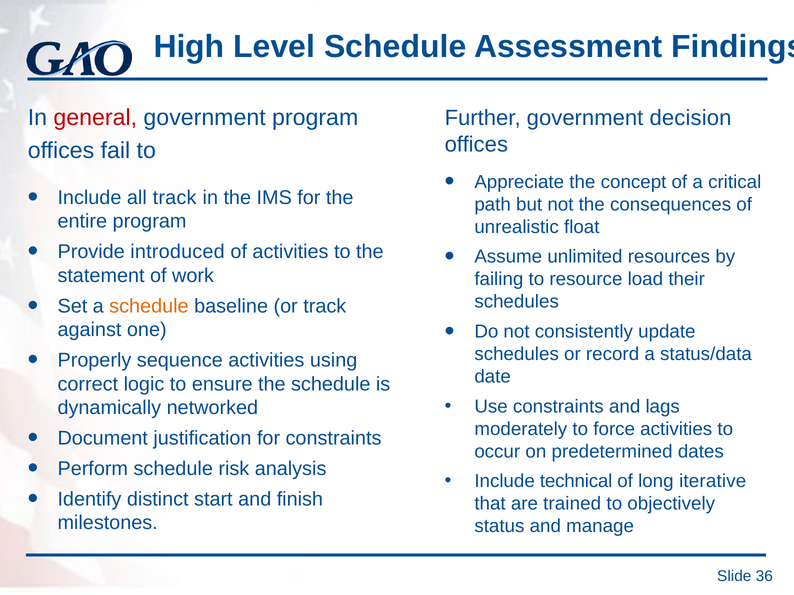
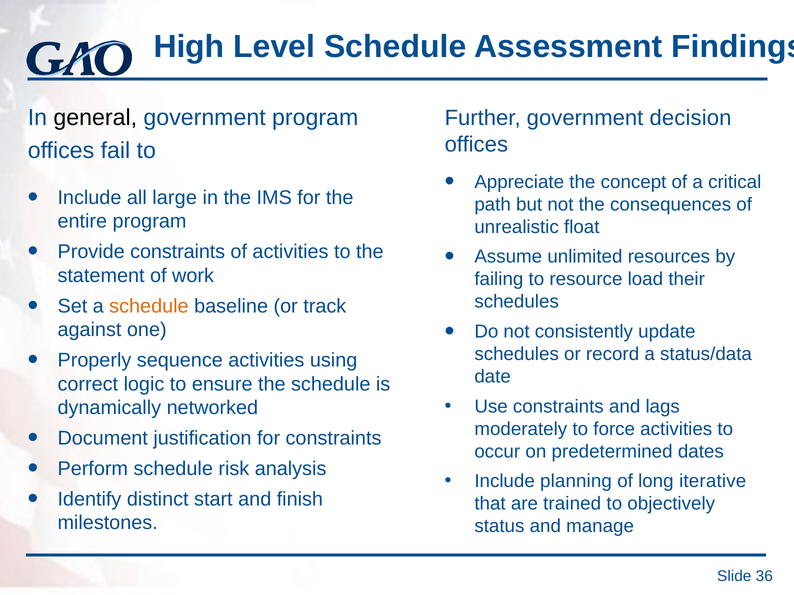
general colour: red -> black (95, 118)
all track: track -> large (175, 198)
Provide introduced: introduced -> constraints (178, 252)
technical: technical -> planning (576, 482)
